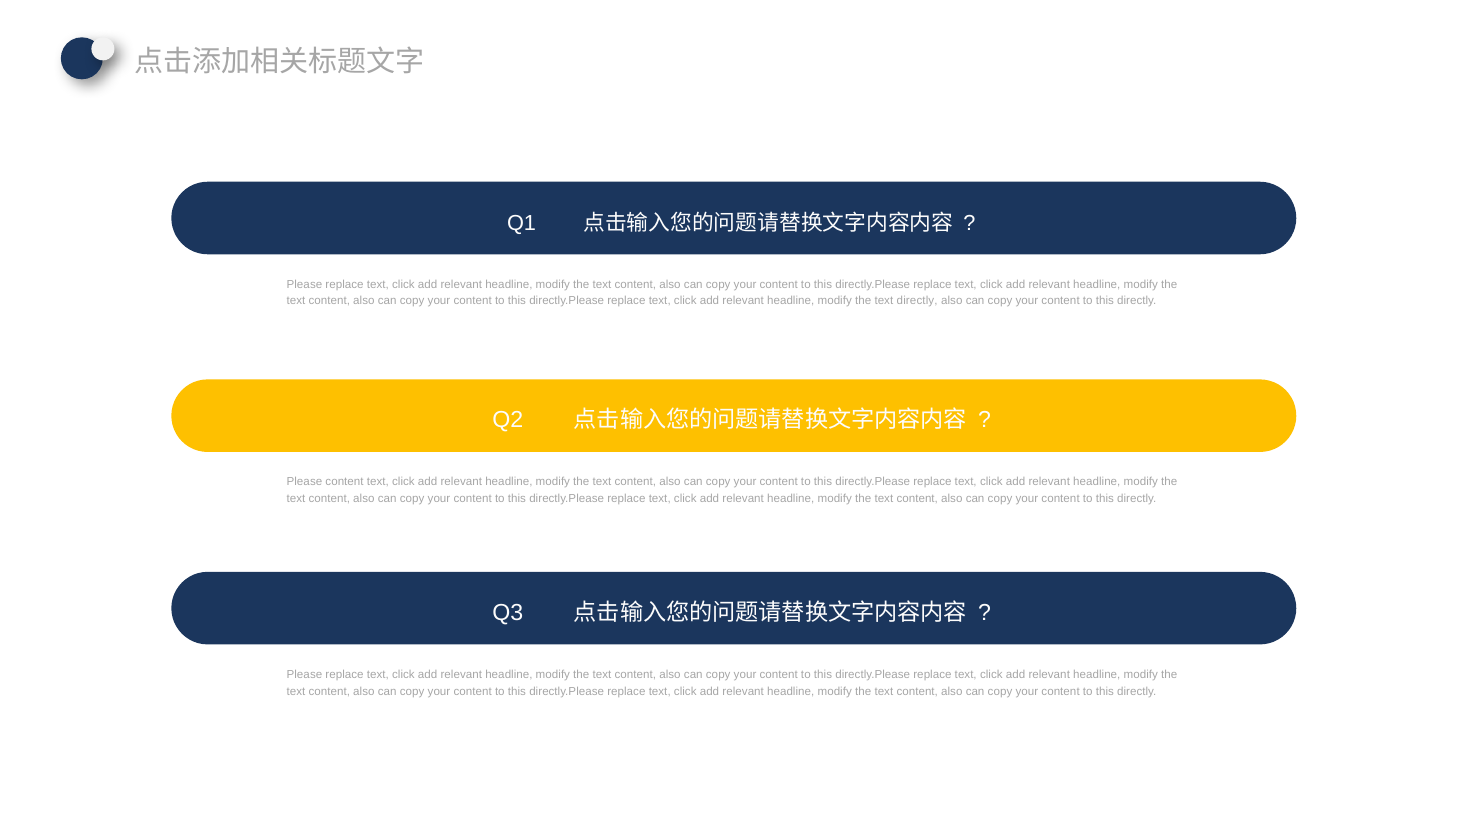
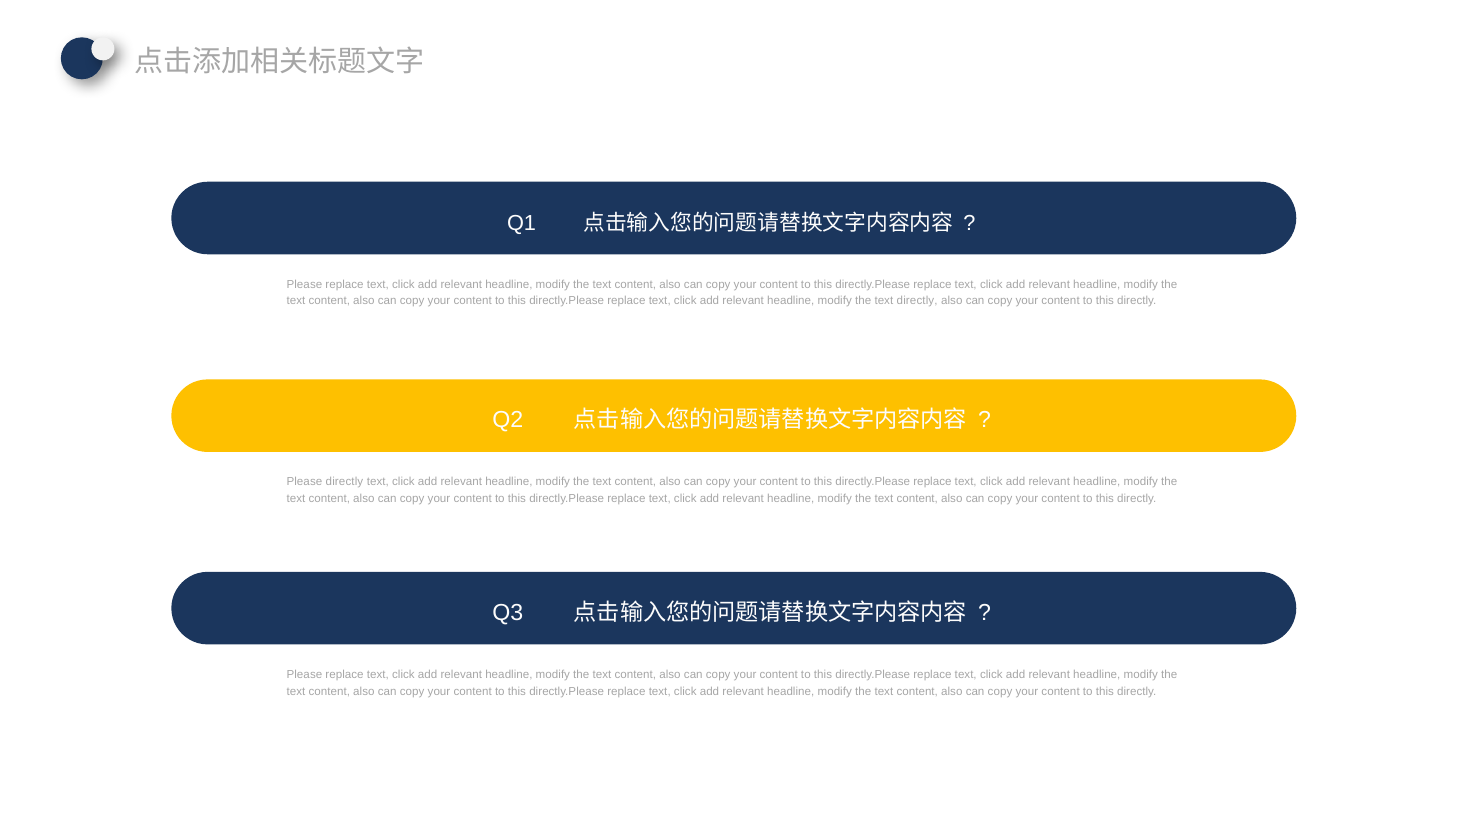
Please content: content -> directly (344, 482)
